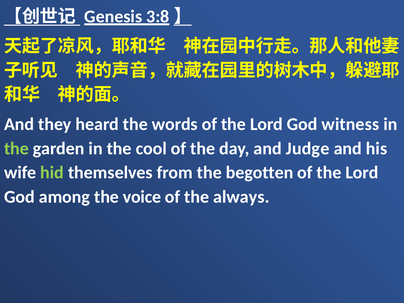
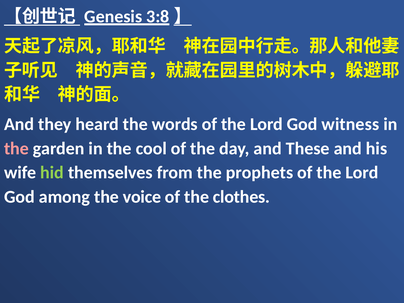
the colour: light green -> pink (16, 149)
Judge: Judge -> These (308, 149)
begotten: begotten -> prophets (260, 173)
always: always -> clothes (241, 197)
